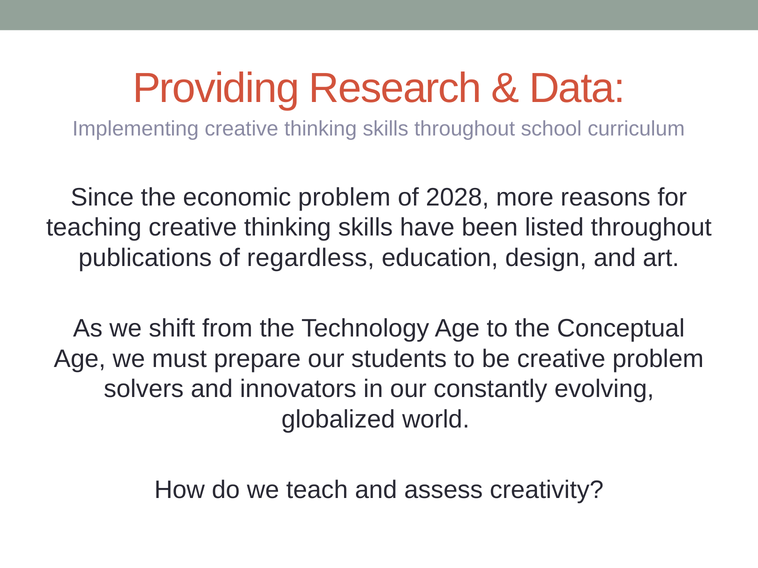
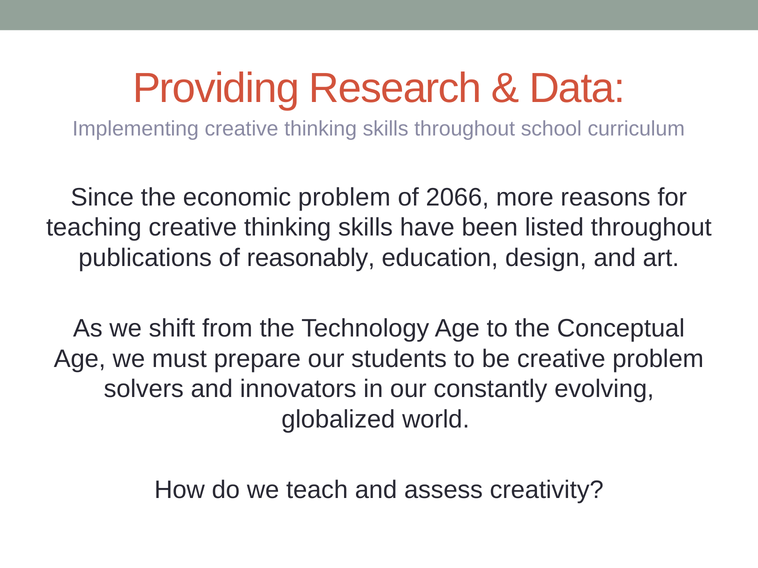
2028: 2028 -> 2066 (457, 197)
regardless: regardless -> reasonably (311, 258)
